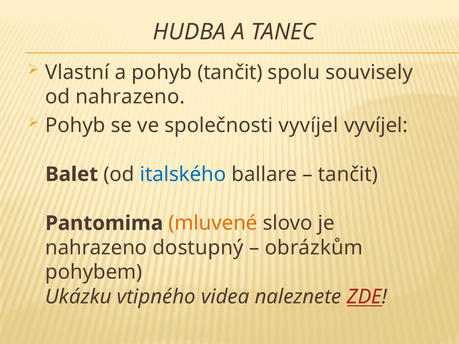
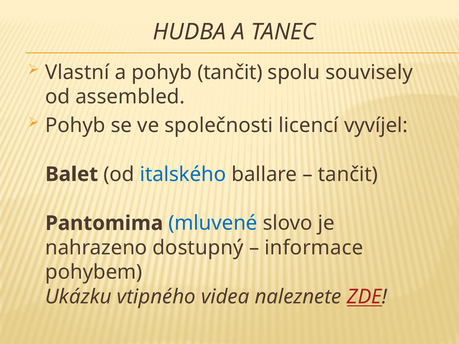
od nahrazeno: nahrazeno -> assembled (130, 97)
společnosti vyvíjel: vyvíjel -> licencí (308, 125)
mluvené colour: orange -> blue (213, 223)
obrázkům: obrázkům -> informace (314, 248)
